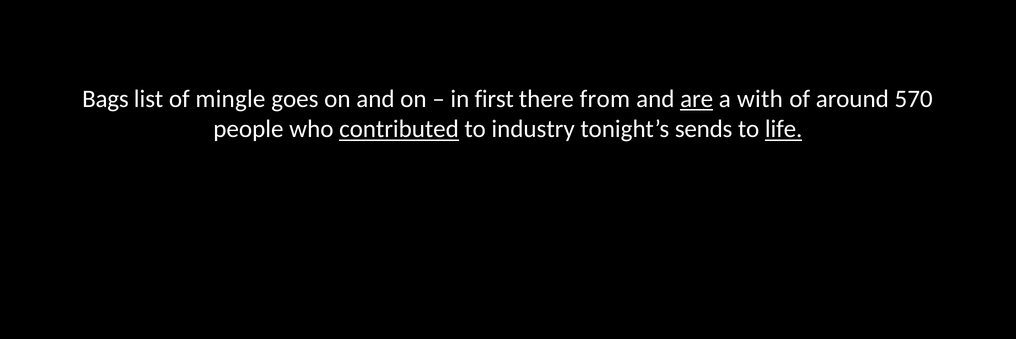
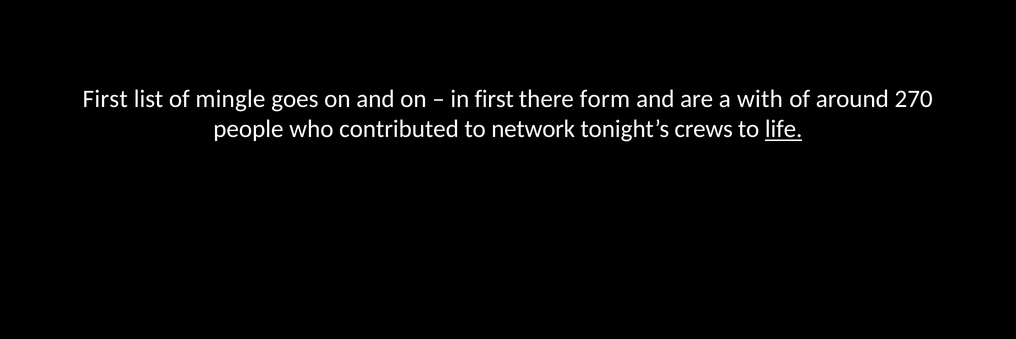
Bags: Bags -> First (105, 99)
from: from -> form (605, 99)
are underline: present -> none (697, 99)
570: 570 -> 270 (914, 99)
contributed underline: present -> none (399, 129)
industry: industry -> network (533, 129)
sends: sends -> crews (704, 129)
